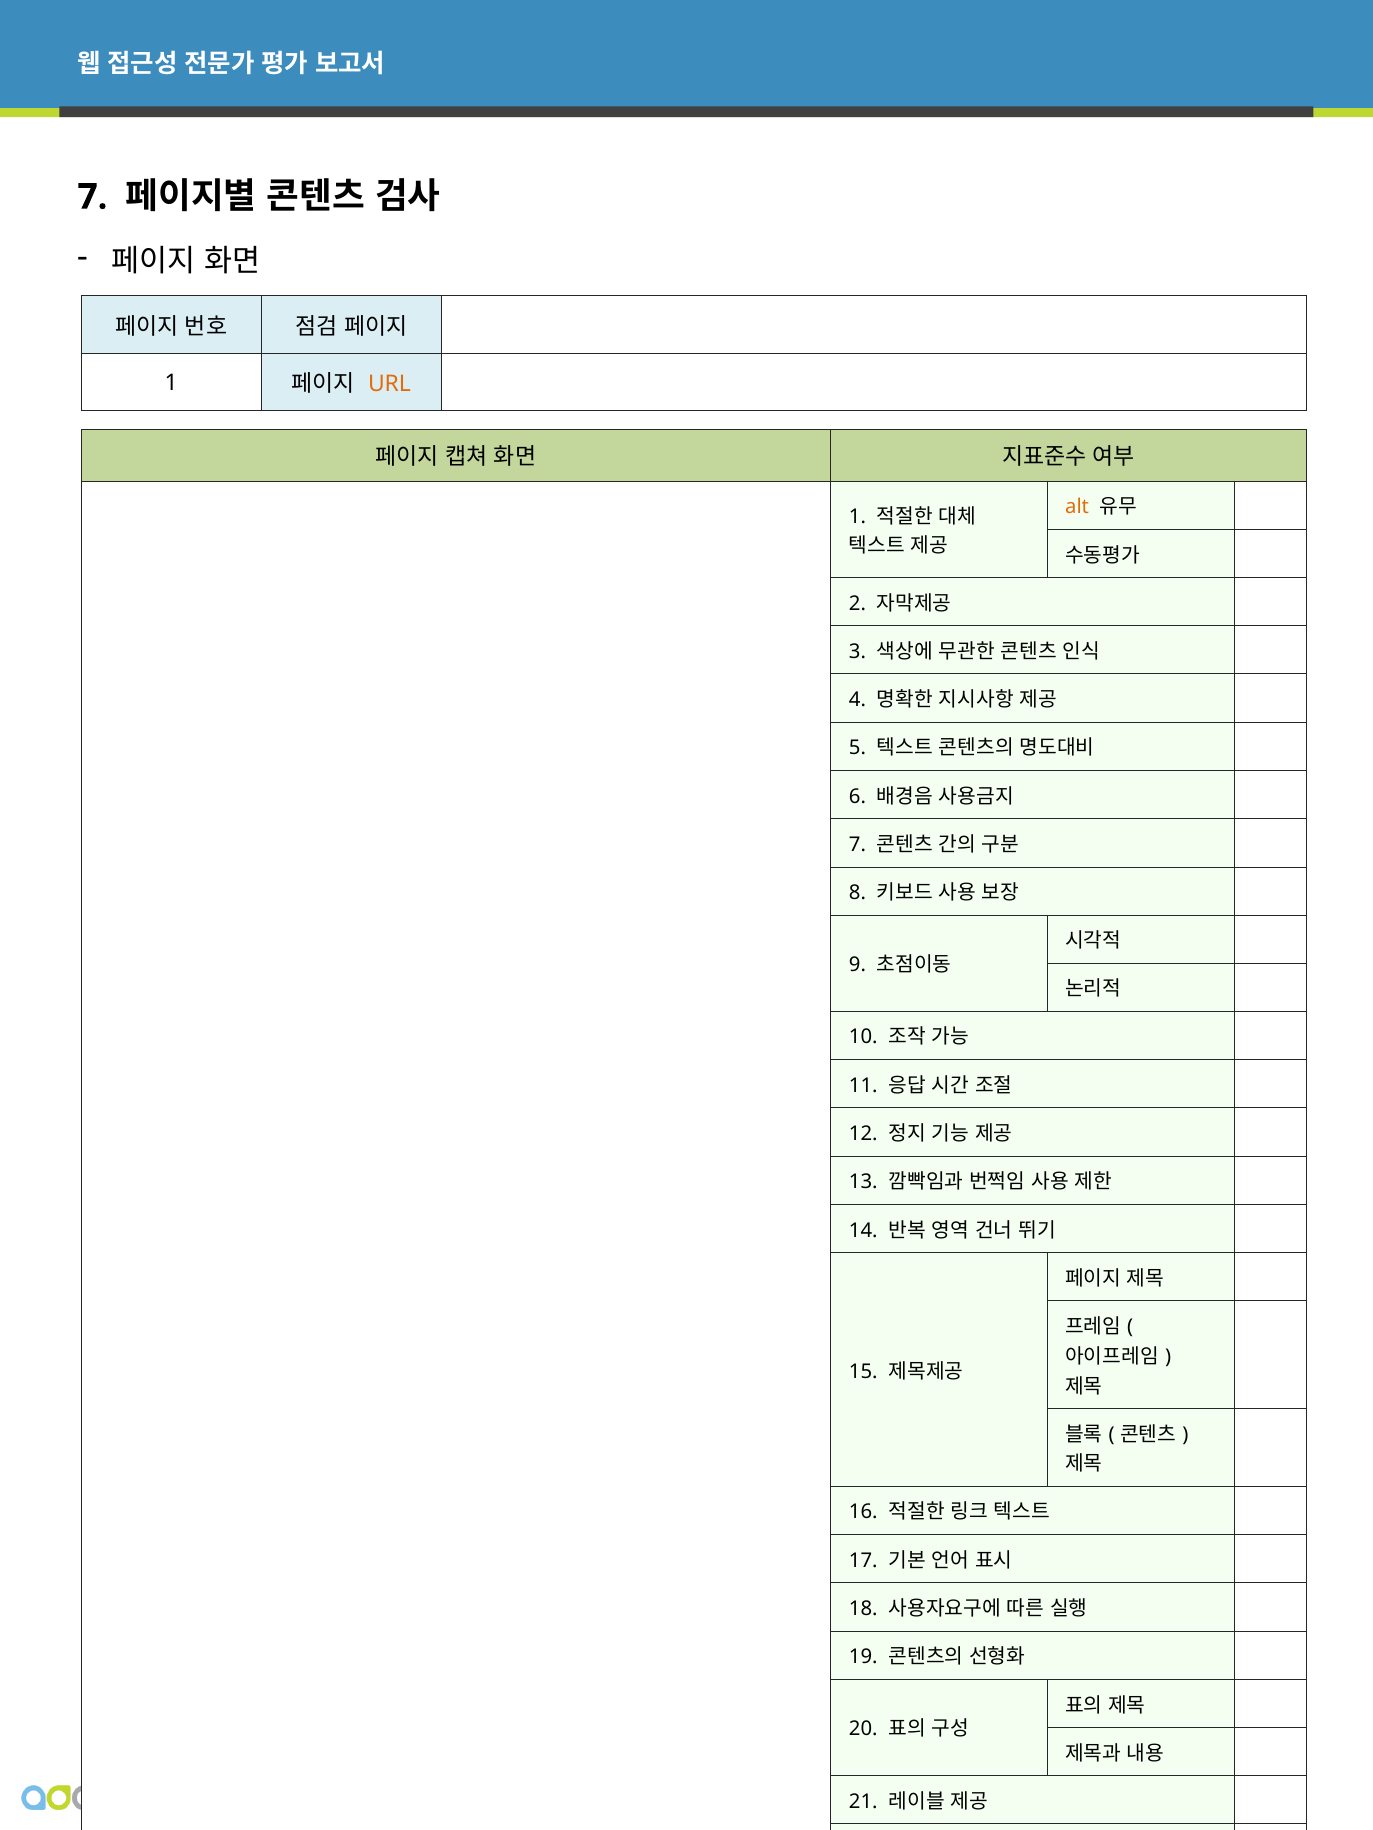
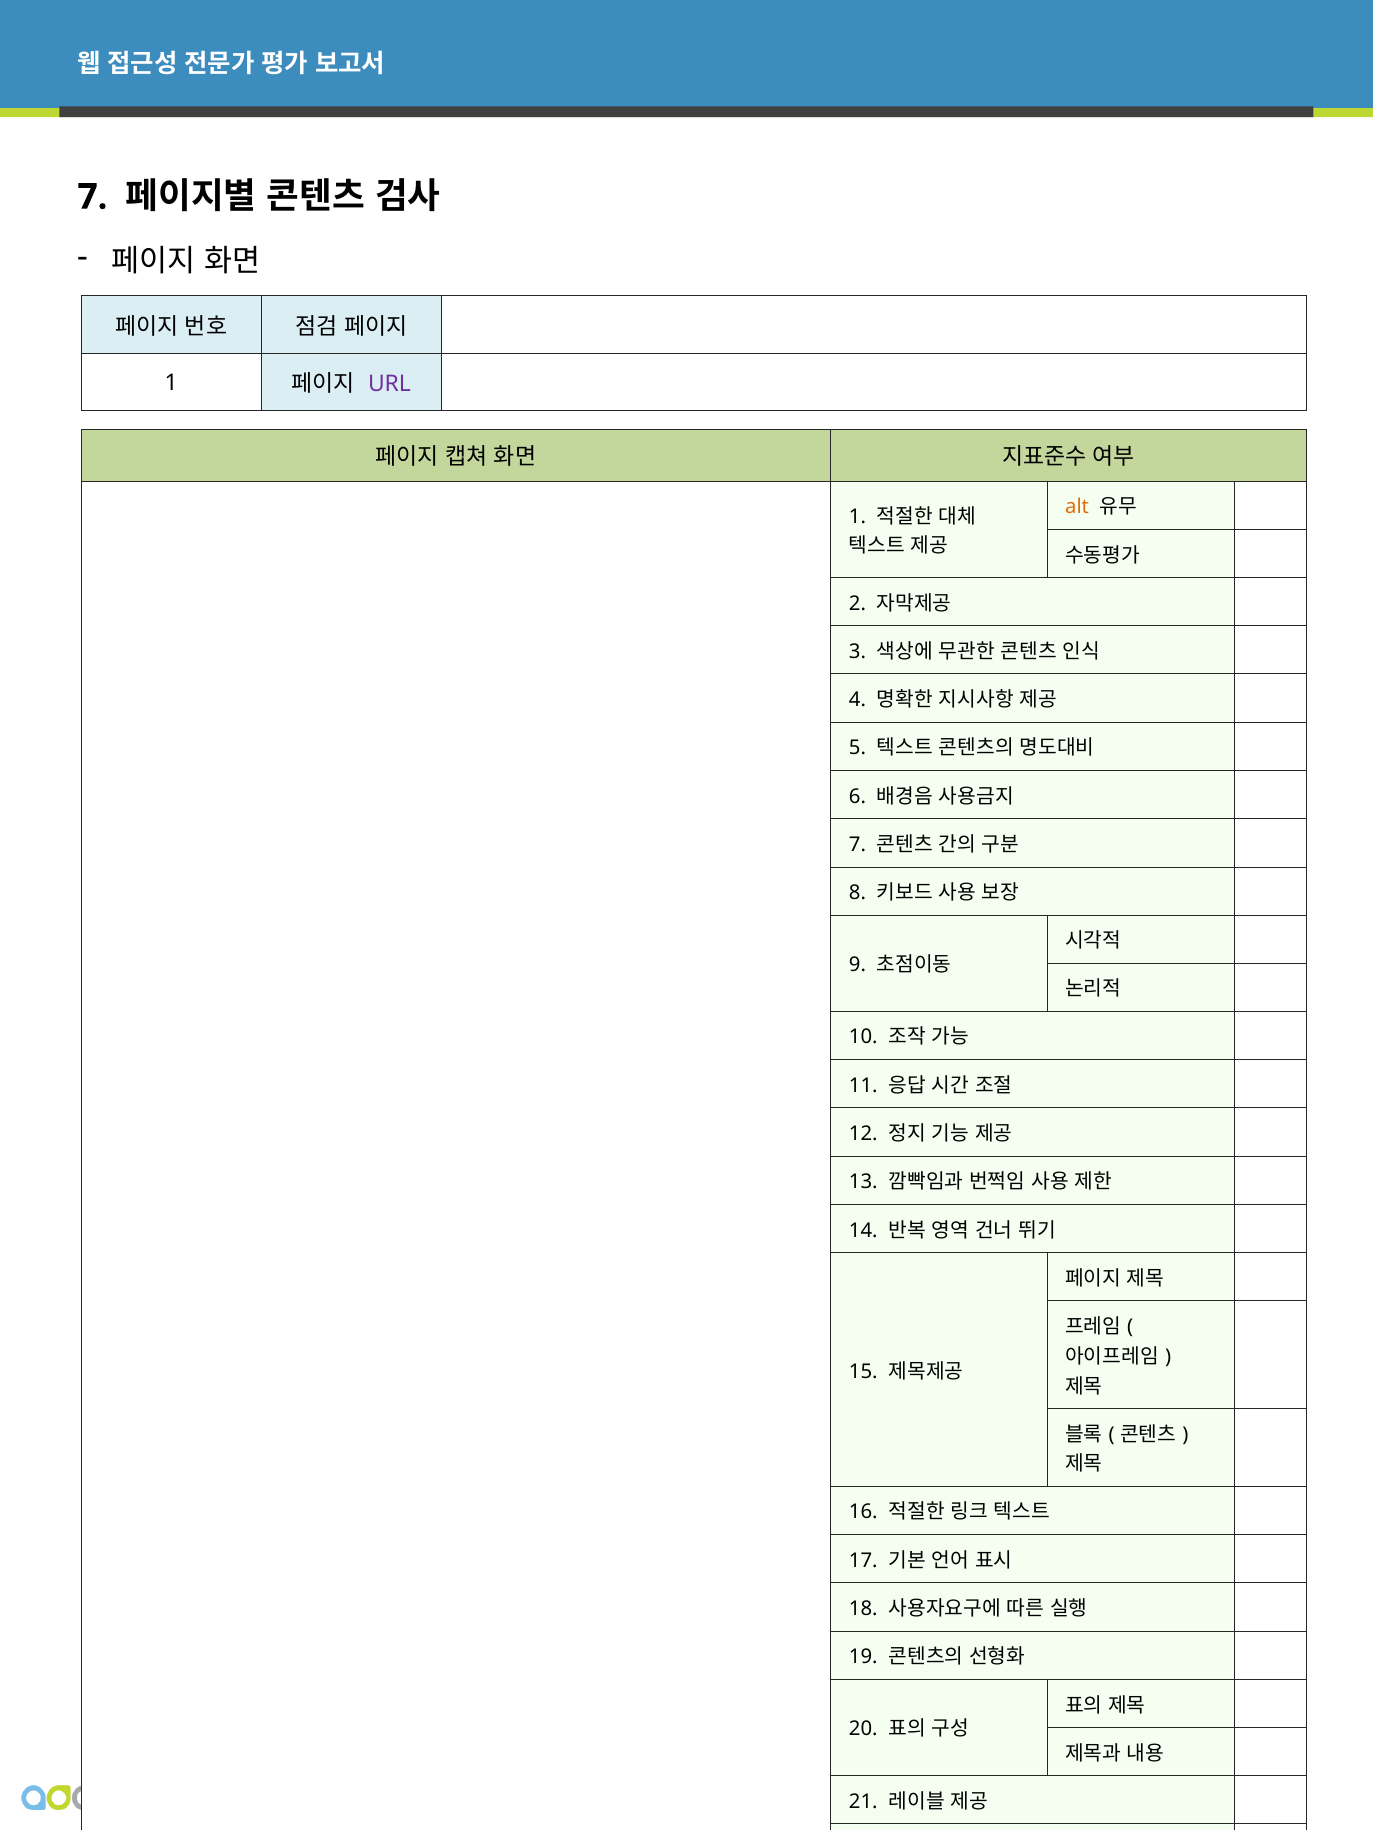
URL colour: orange -> purple (389, 384)
